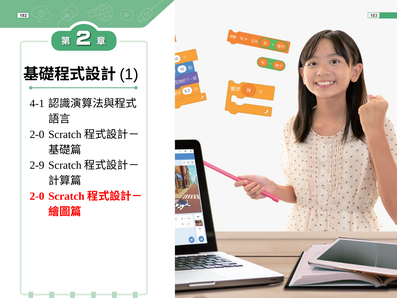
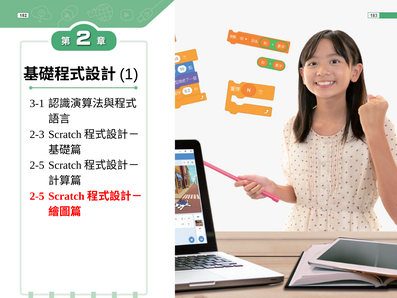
4-1: 4-1 -> 3-1 (37, 103)
2-0: 2-0 -> 2-3 (37, 134)
2-9: 2-9 -> 2-5 (37, 165)
2-0: 2-0 -> 2-5 (37, 196)
